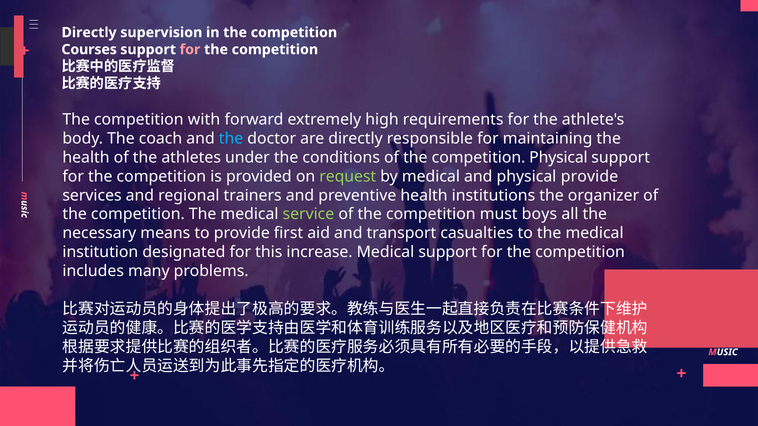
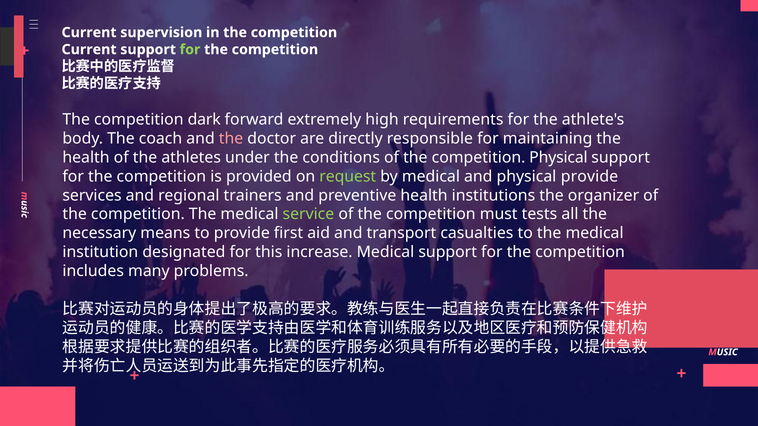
Directly: Directly -> Current (89, 32)
Courses: Courses -> Current (89, 50)
for colour: pink -> light green (190, 50)
with: with -> dark (204, 120)
the colour: light blue -> pink (231, 139)
boys: boys -> tests (539, 214)
